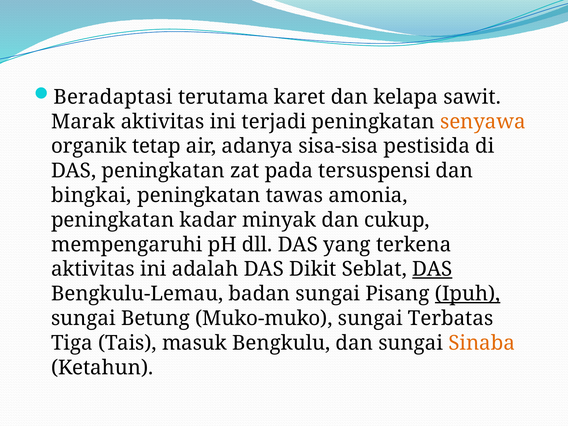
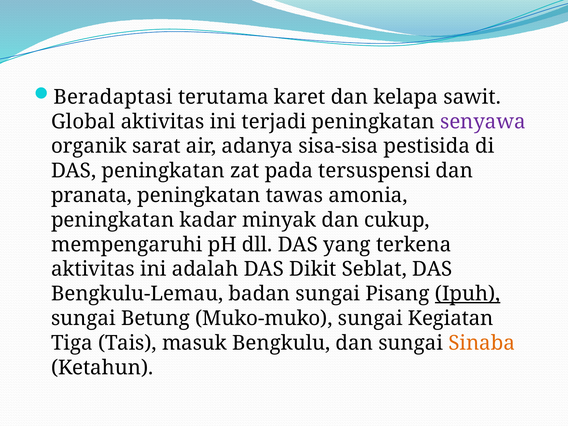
Marak: Marak -> Global (83, 122)
senyawa colour: orange -> purple (483, 122)
tetap: tetap -> sarat (156, 146)
bingkai: bingkai -> pranata (92, 195)
DAS underline: present -> none (432, 269)
Terbatas: Terbatas -> Kegiatan (451, 318)
